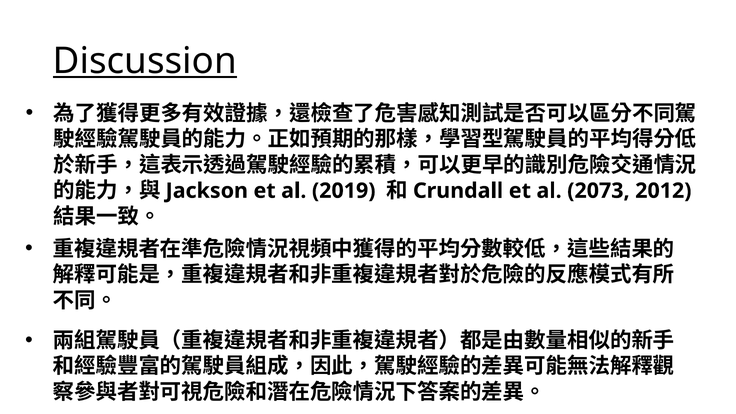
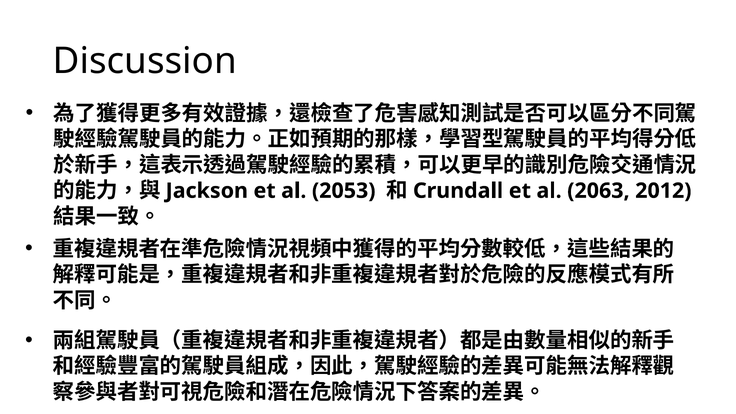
Discussion underline: present -> none (145, 61)
2019: 2019 -> 2053 (344, 191)
2073: 2073 -> 2063 (598, 191)
